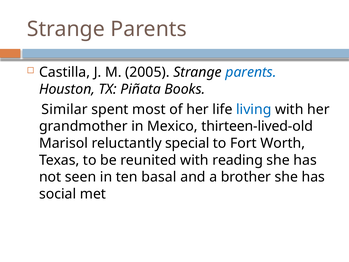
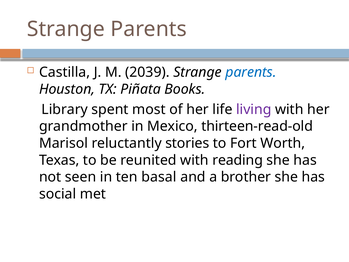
2005: 2005 -> 2039 (147, 72)
Similar: Similar -> Library (65, 109)
living colour: blue -> purple (254, 109)
thirteen-lived-old: thirteen-lived-old -> thirteen-read-old (257, 126)
special: special -> stories (187, 143)
